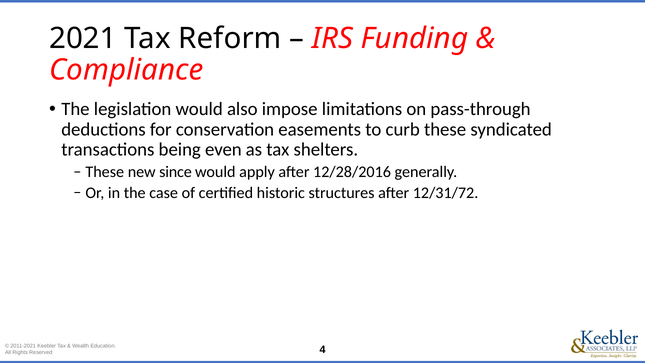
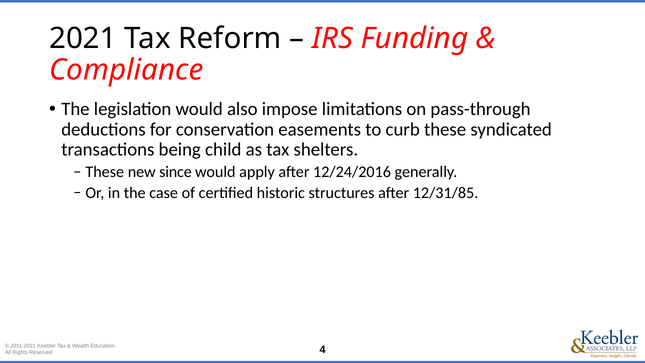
even: even -> child (223, 150)
12/28/2016: 12/28/2016 -> 12/24/2016 (352, 172)
12/31/72: 12/31/72 -> 12/31/85 (446, 193)
